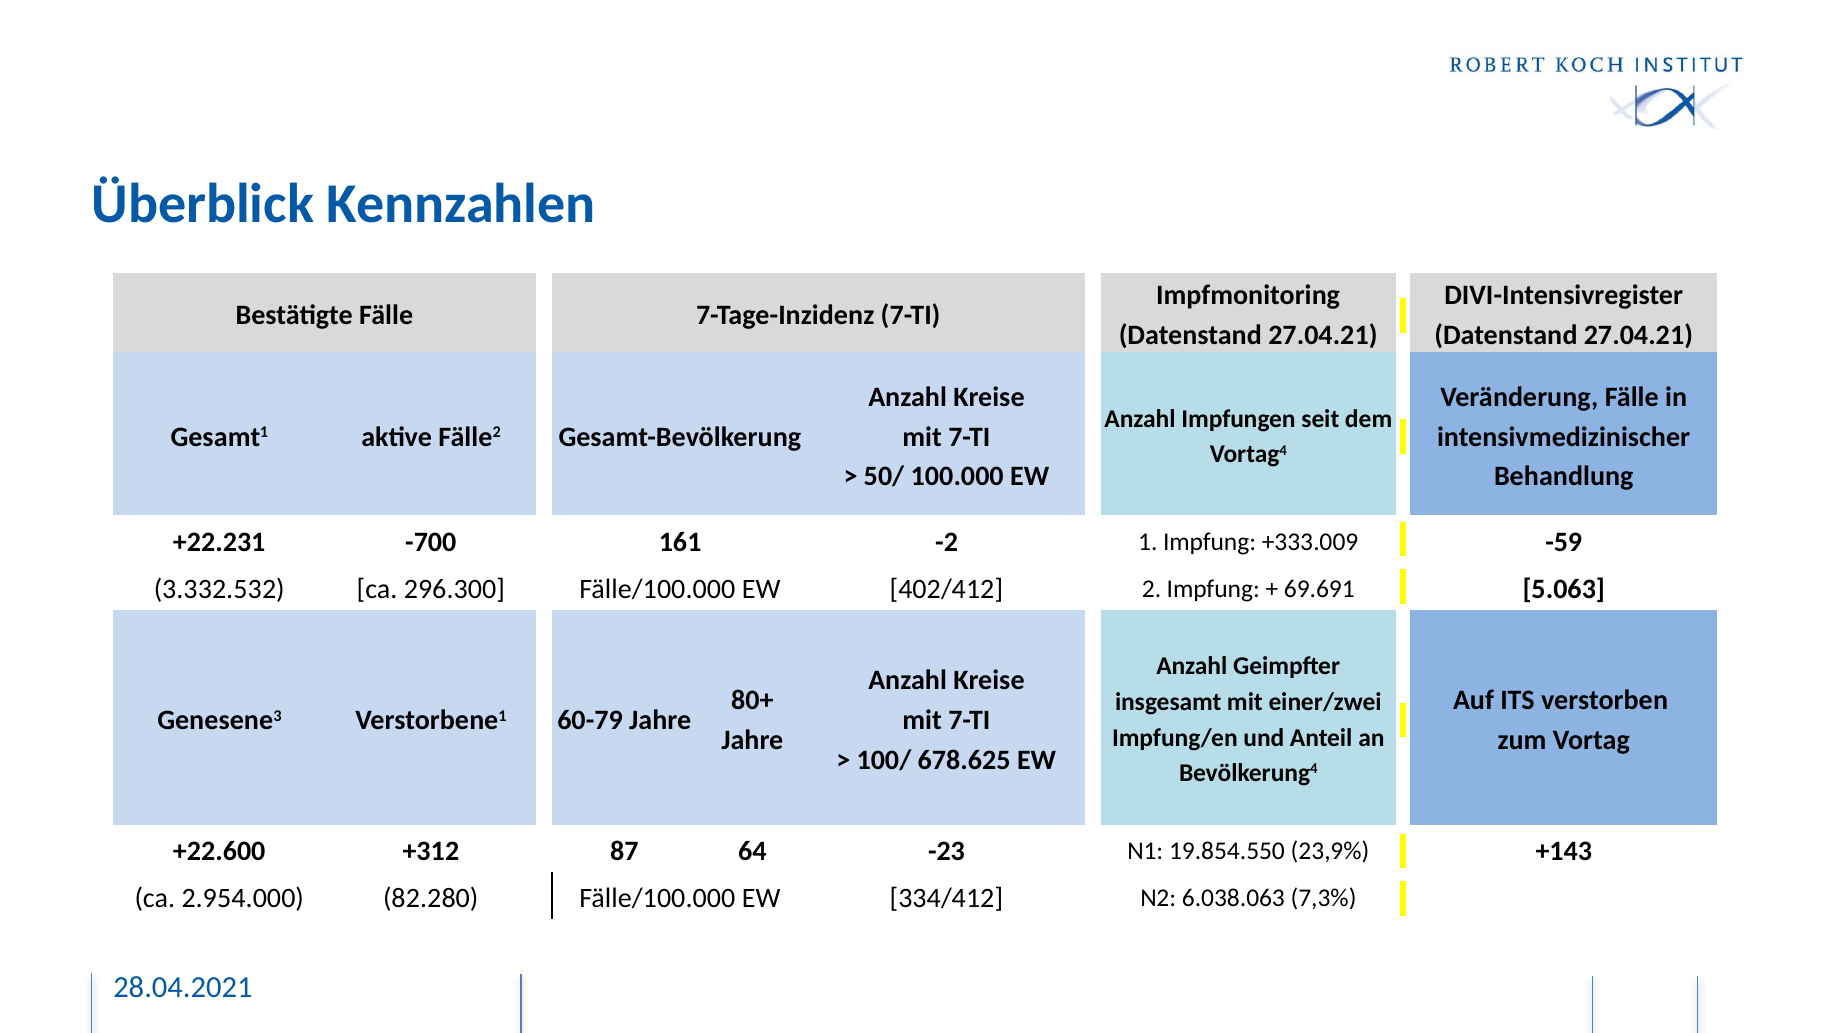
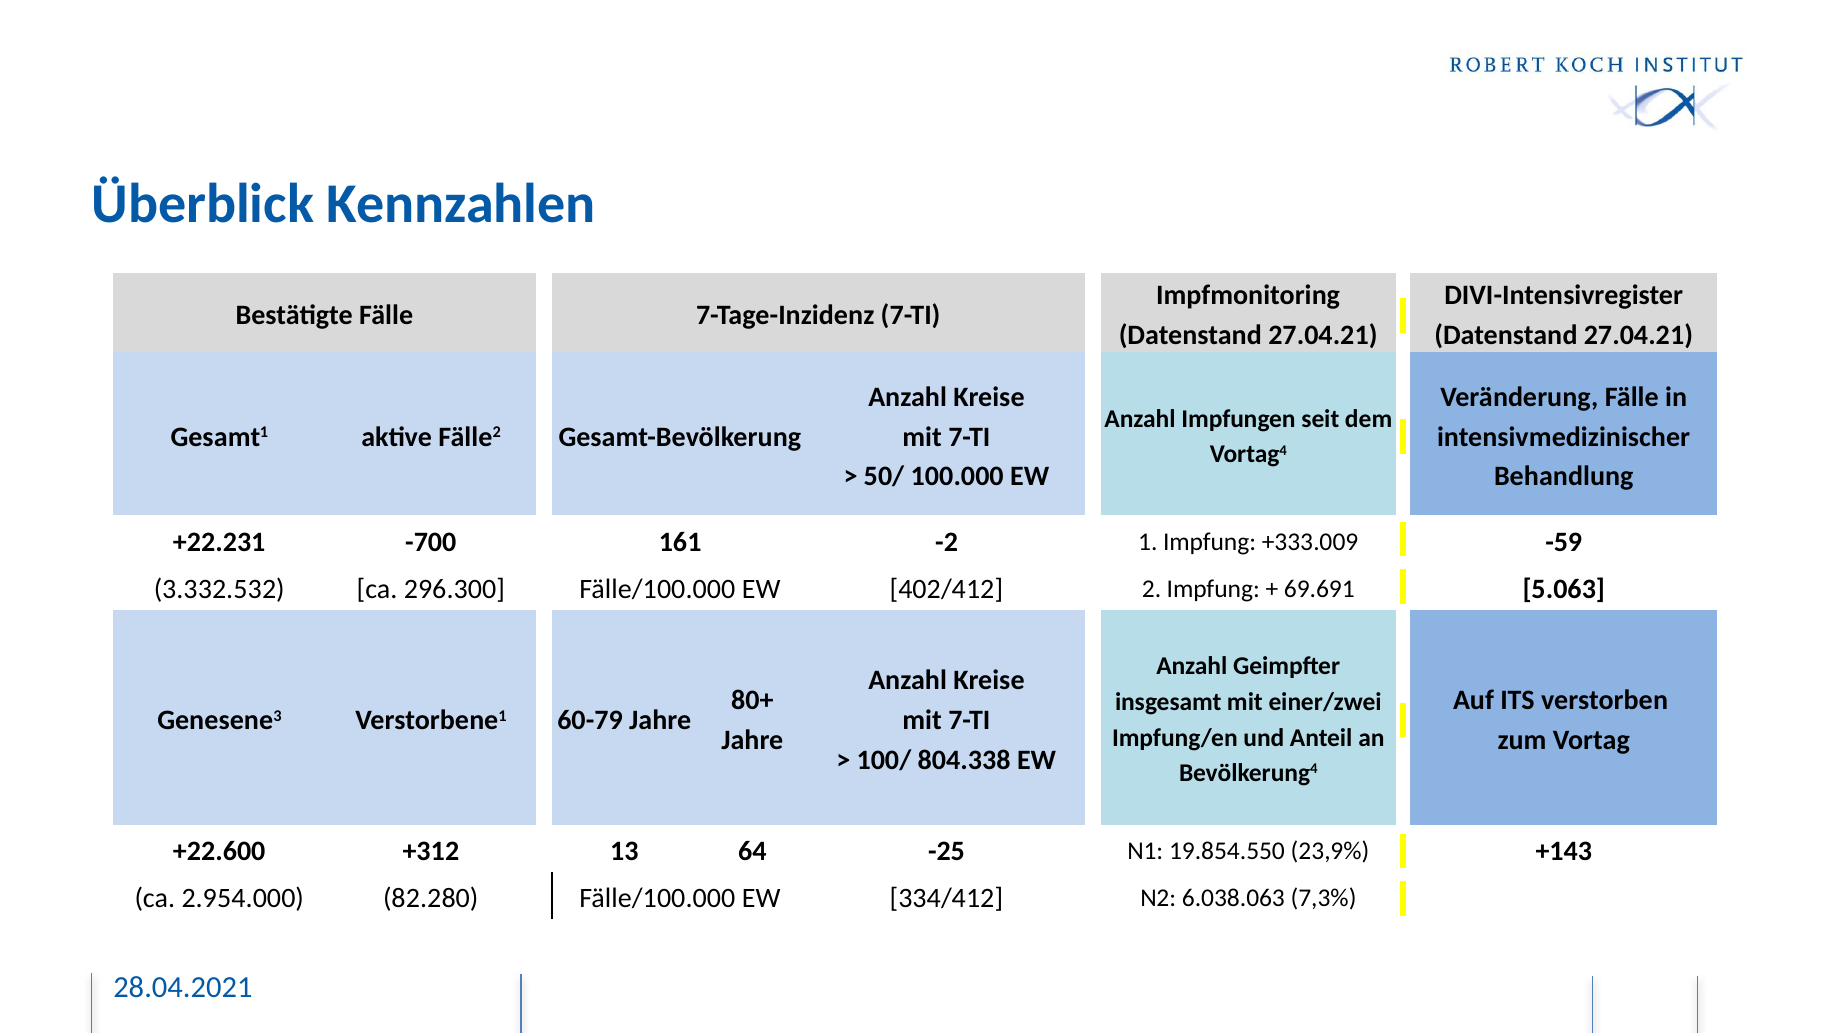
678.625: 678.625 -> 804.338 (964, 760)
87: 87 -> 13 (624, 851)
-23: -23 -> -25 (946, 851)
